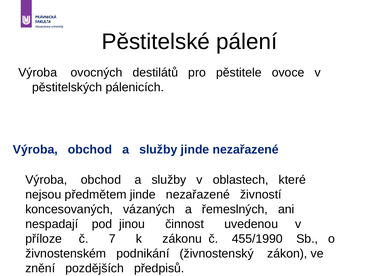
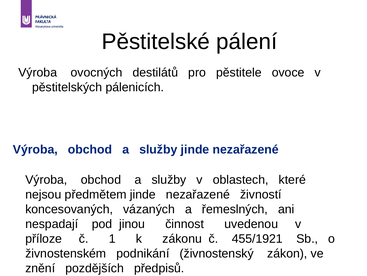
7: 7 -> 1 (112, 238)
455/1990: 455/1990 -> 455/1921 (257, 238)
